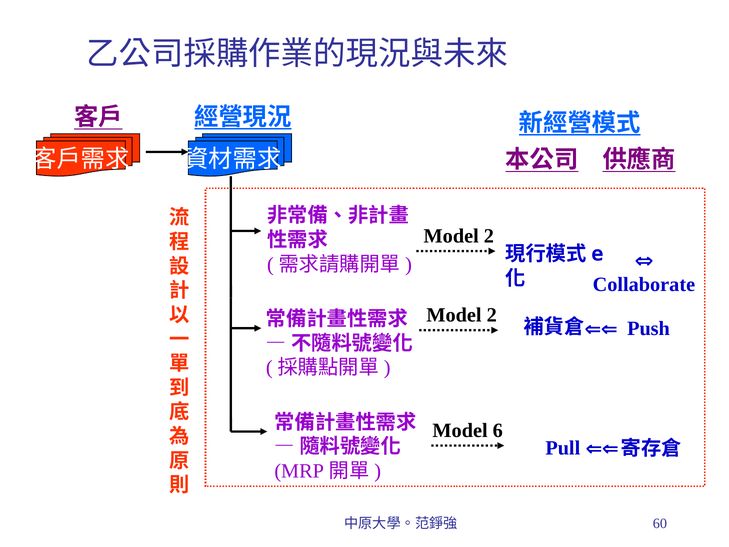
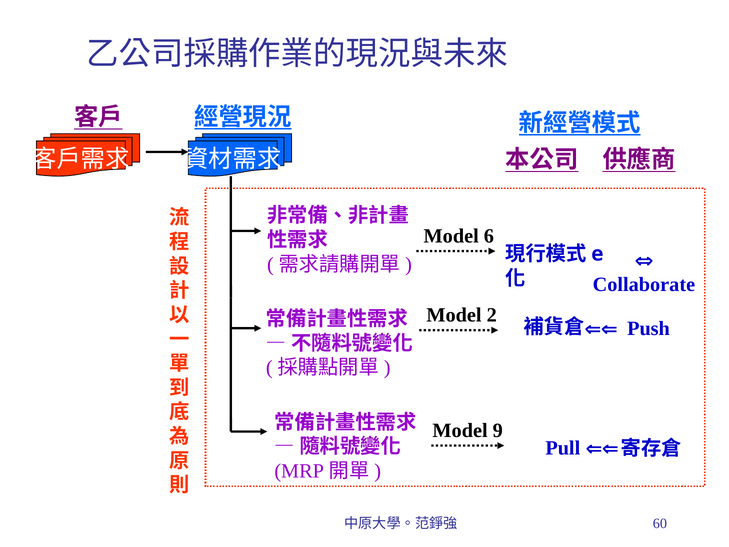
2: 2 -> 6 (489, 236)
6: 6 -> 9 (498, 430)
